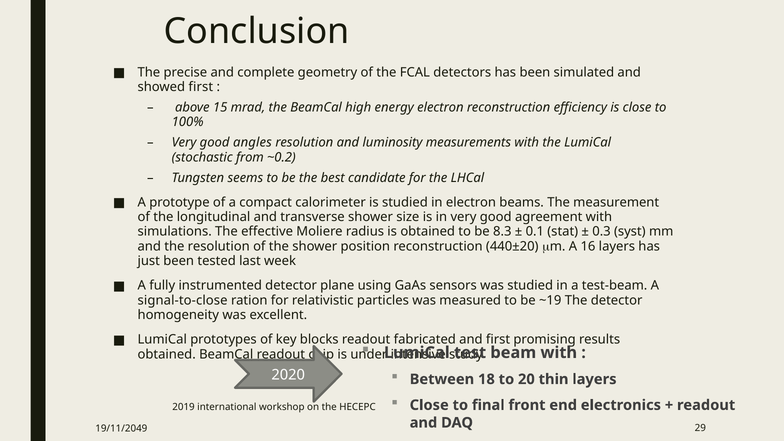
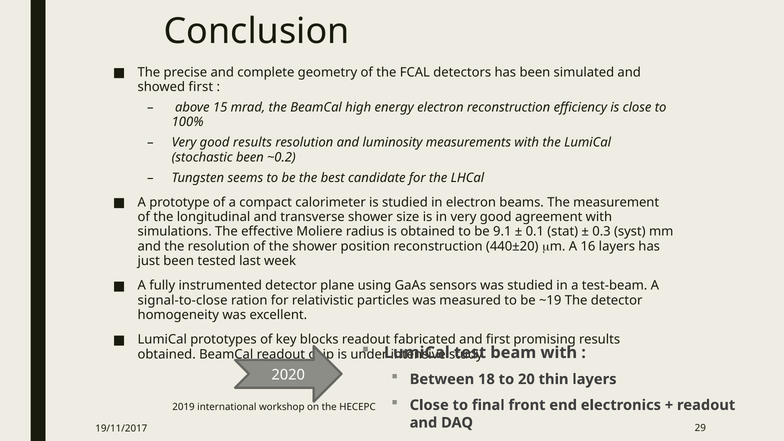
good angles: angles -> results (252, 143)
stochastic from: from -> been (250, 157)
8.3: 8.3 -> 9.1 (502, 232)
19/11/2049: 19/11/2049 -> 19/11/2017 (121, 429)
